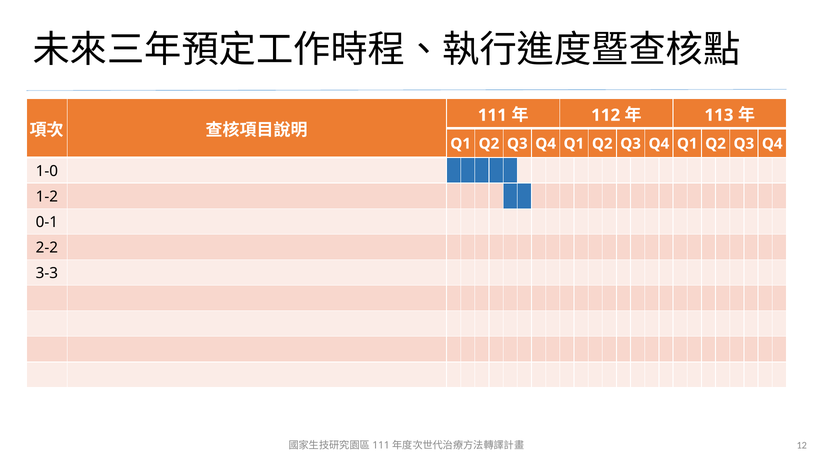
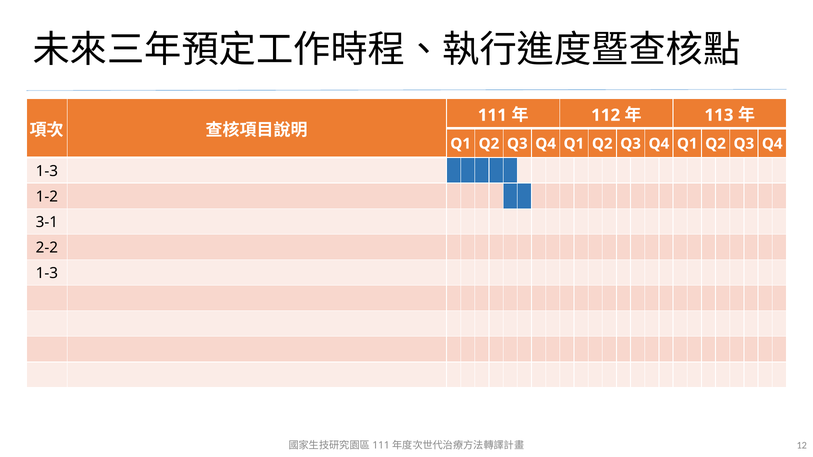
1-0: 1-0 -> 1-3 (47, 171)
0-1: 0-1 -> 3-1 (47, 222)
3-3: 3-3 -> 1-3 (47, 274)
